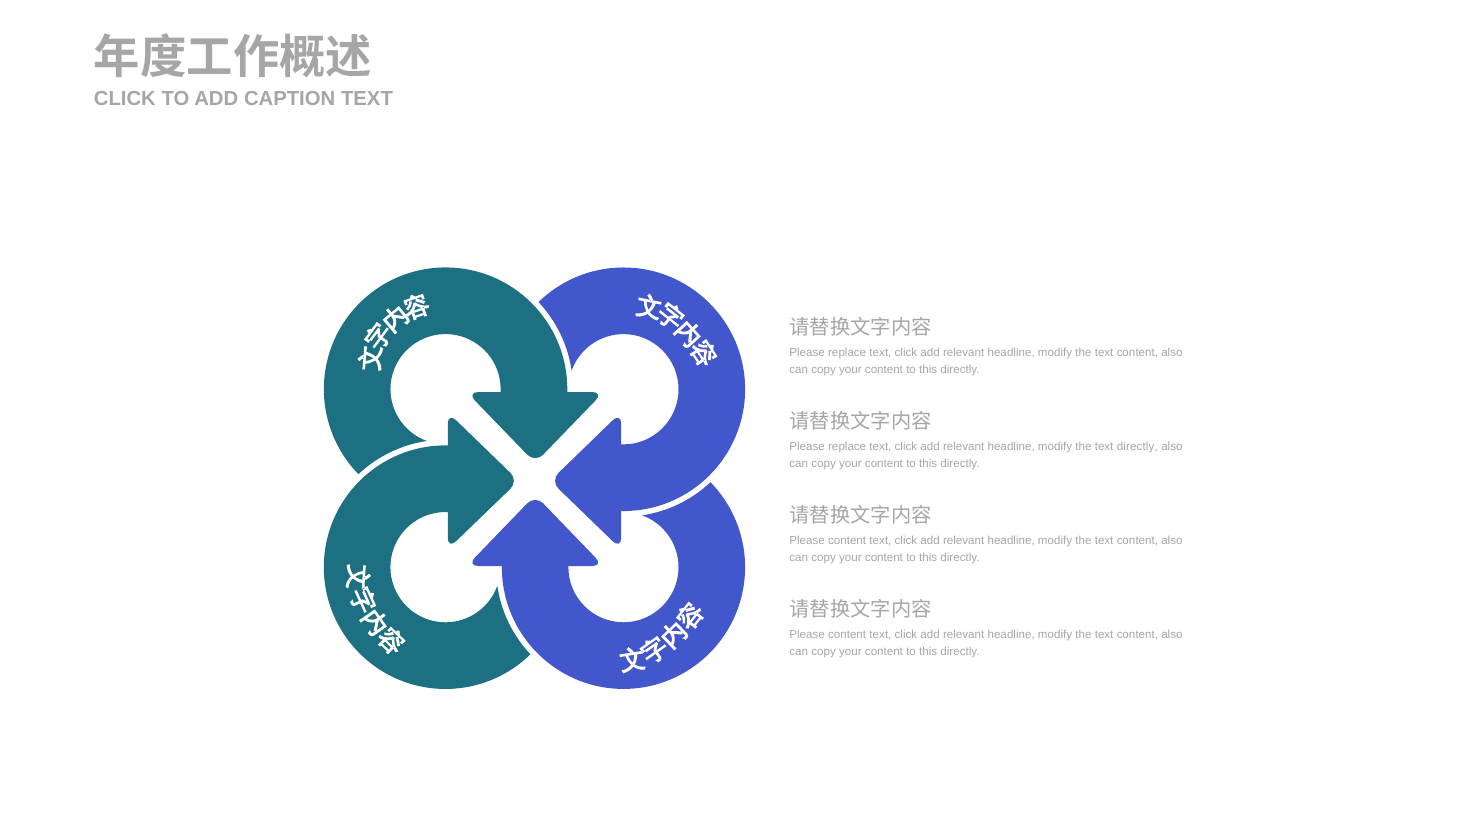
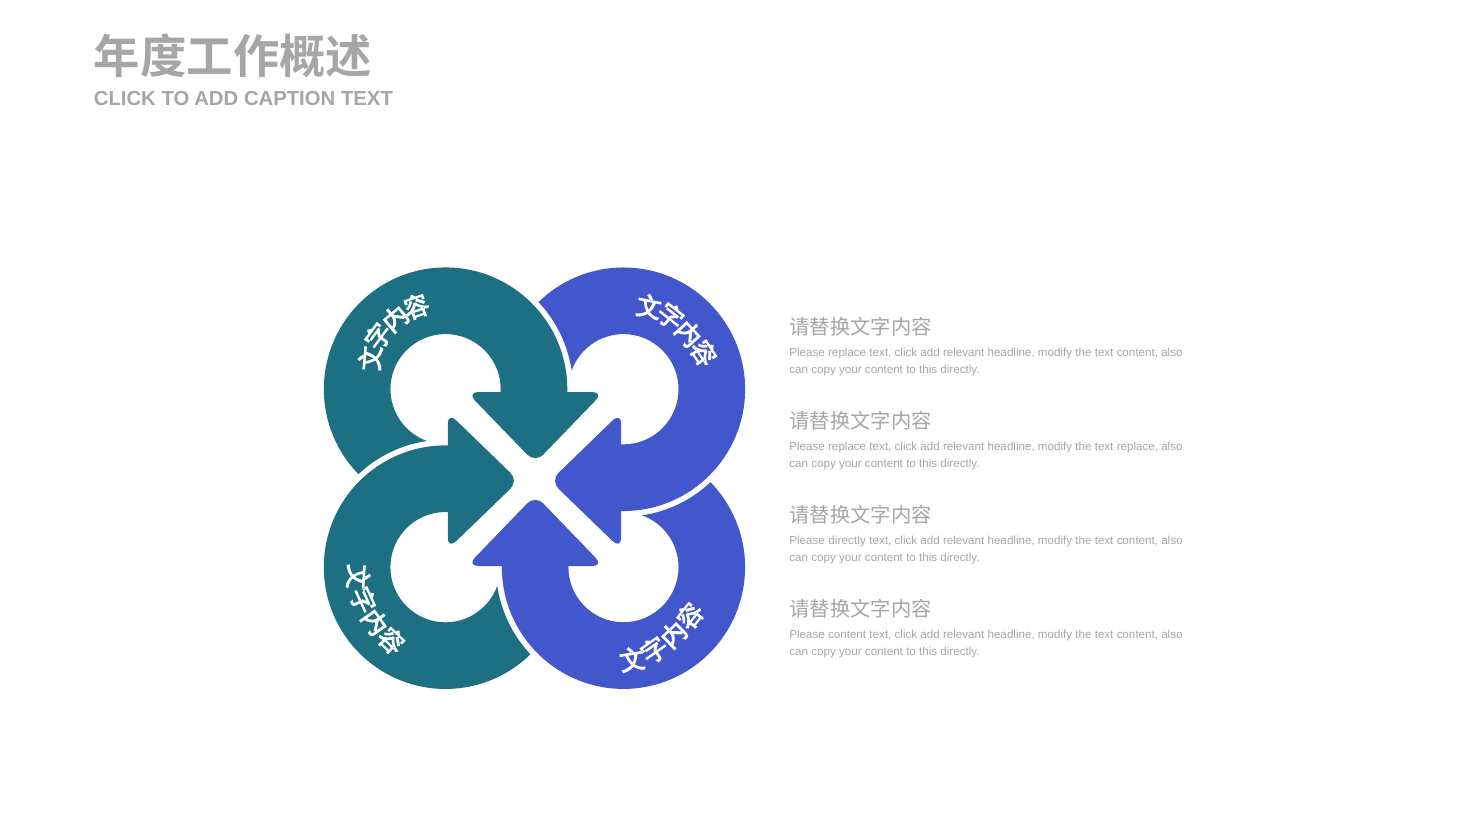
text directly: directly -> replace (1137, 447)
content: content -> directly (847, 541)
